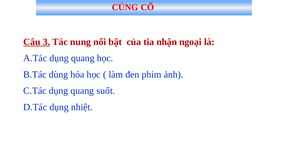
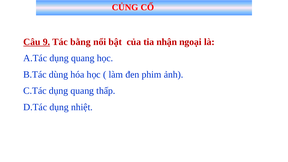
3: 3 -> 9 (46, 42)
nung: nung -> bằng (80, 42)
suốt: suốt -> thấp (106, 91)
